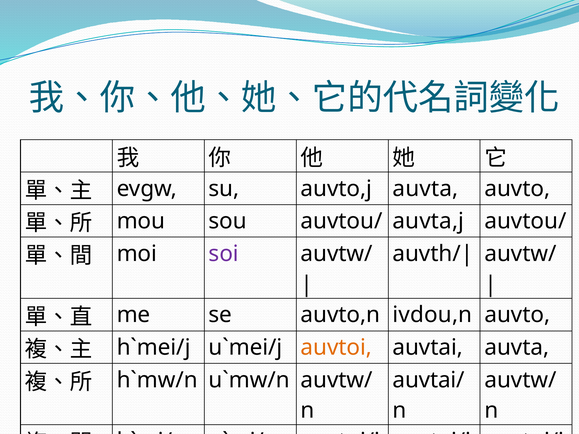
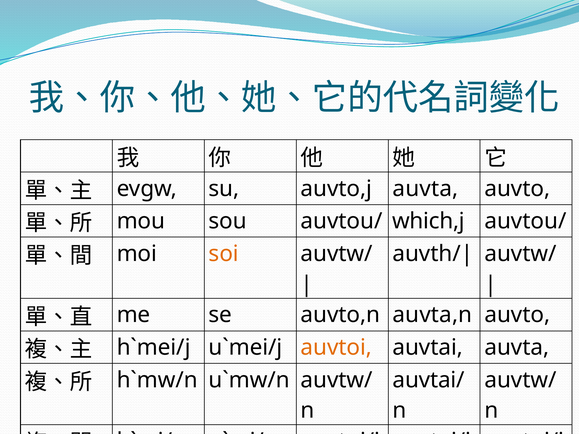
auvtou/ auvta,j: auvta,j -> which,j (428, 221)
soi colour: purple -> orange (224, 254)
ivdou,n: ivdou,n -> auvta,n (432, 315)
